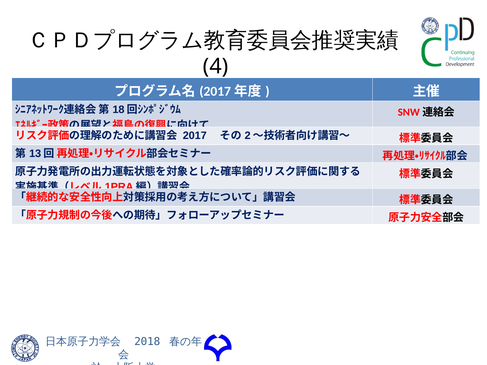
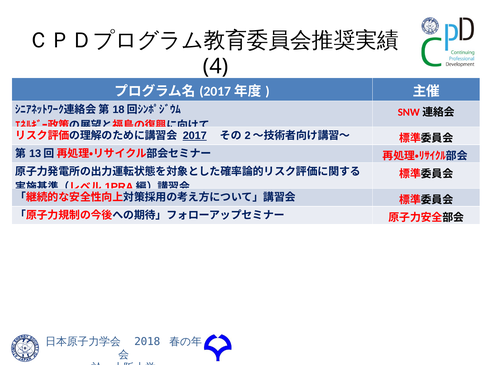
2017 underline: none -> present (195, 136)
